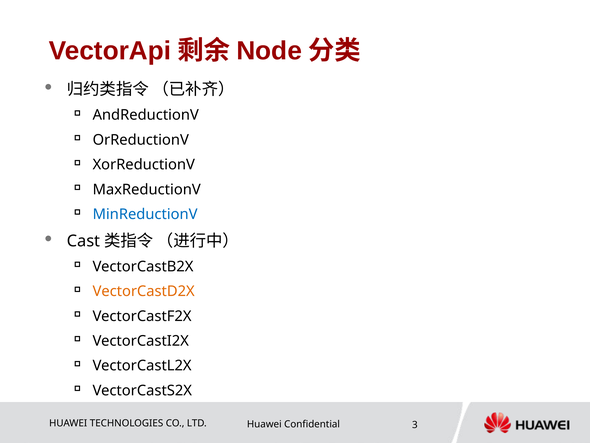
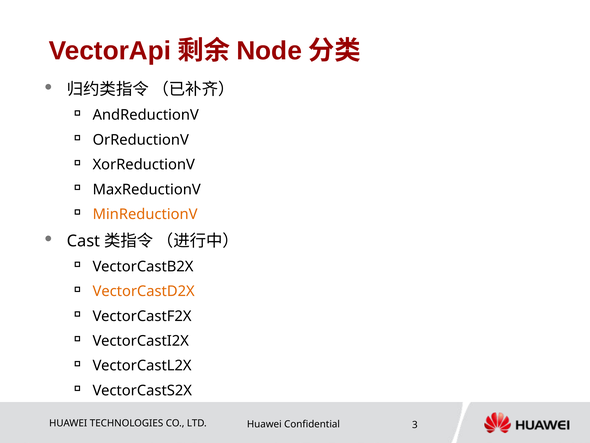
MinReductionV colour: blue -> orange (145, 214)
